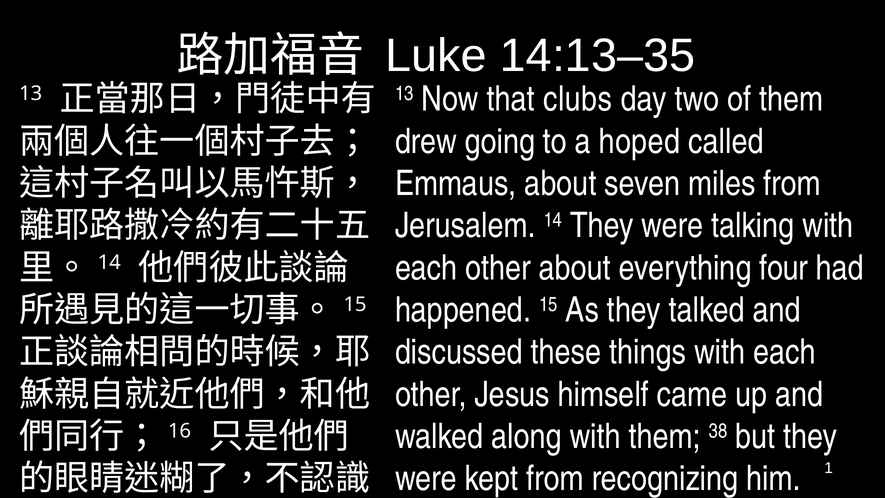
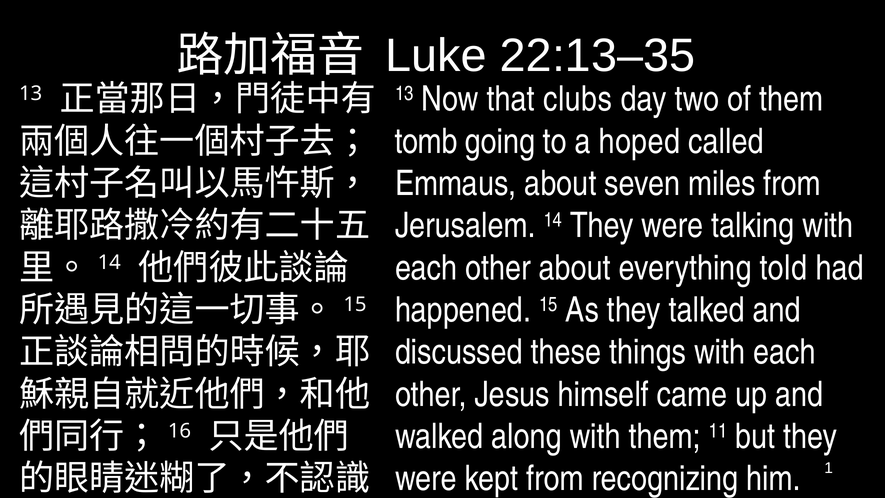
14:13–35: 14:13–35 -> 22:13–35 (598, 56)
drew: drew -> tomb (426, 141)
four: four -> told (783, 268)
38: 38 -> 11 (718, 431)
